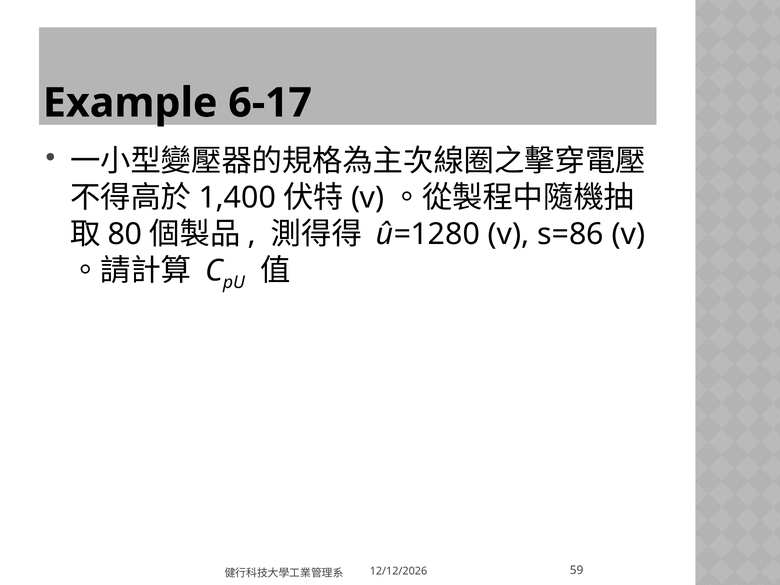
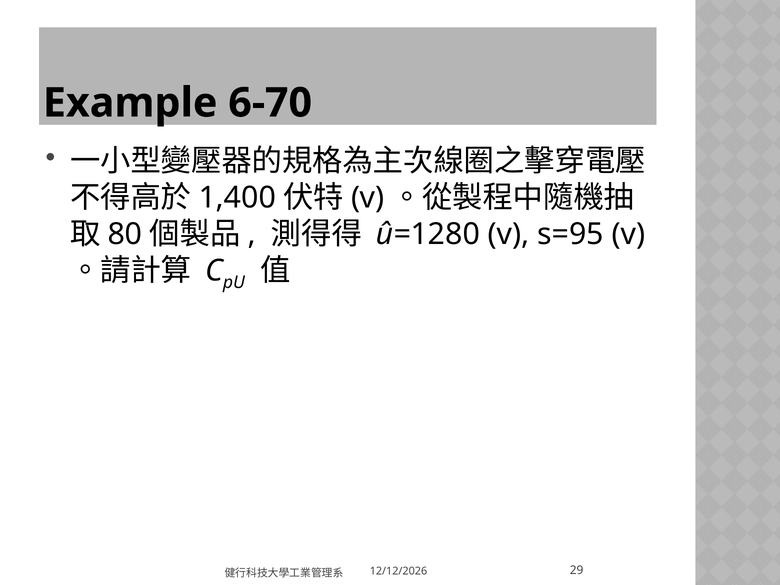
6-17: 6-17 -> 6-70 (270, 103)
s=86: s=86 -> s=95 (571, 234)
59: 59 -> 29 (577, 570)
